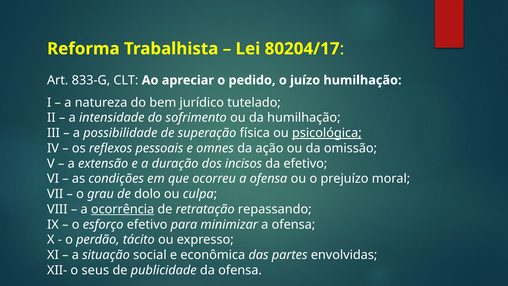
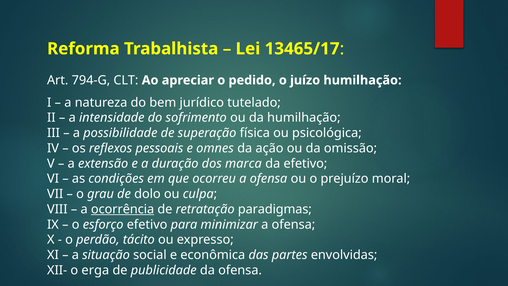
80204/17: 80204/17 -> 13465/17 (302, 49)
833-G: 833-G -> 794-G (91, 80)
psicológica underline: present -> none (327, 133)
incisos: incisos -> marca (243, 163)
repassando: repassando -> paradigmas (275, 209)
seus: seus -> erga (95, 270)
